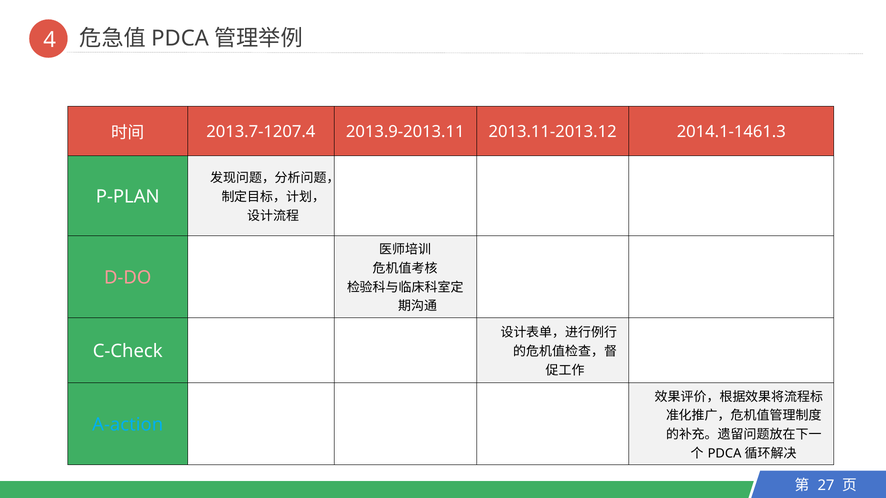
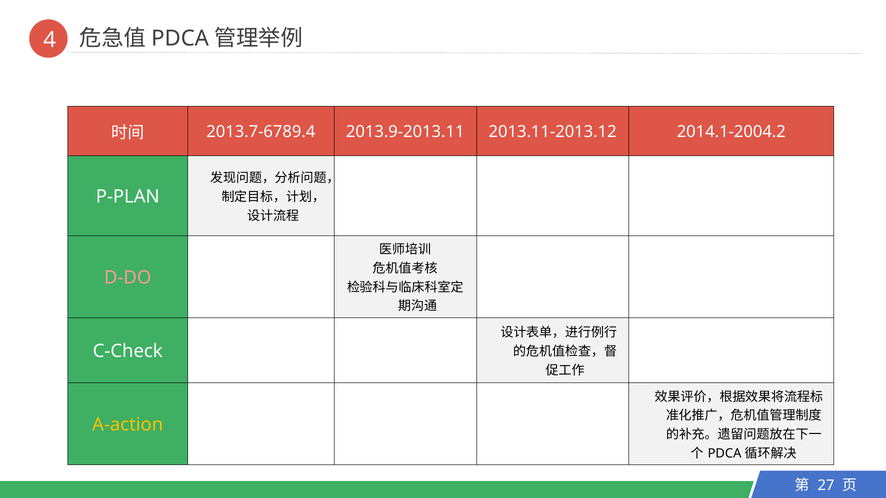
2013.7-1207.4: 2013.7-1207.4 -> 2013.7-6789.4 (261, 132)
2014.1-1461.3: 2014.1-1461.3 -> 2014.1-2004.2 (731, 132)
A-action colour: light blue -> yellow (128, 425)
